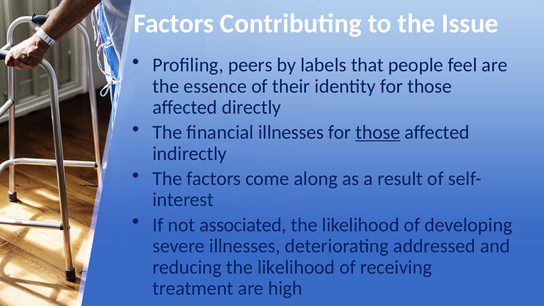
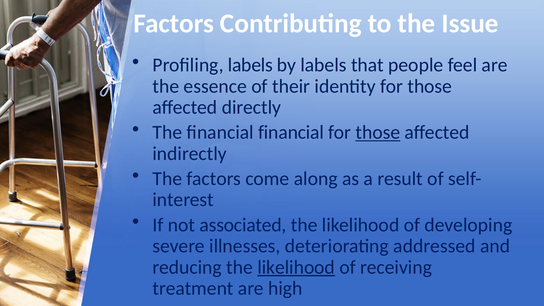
Profiling peers: peers -> labels (250, 65)
financial illnesses: illnesses -> financial (291, 132)
likelihood underline: none -> present (296, 267)
